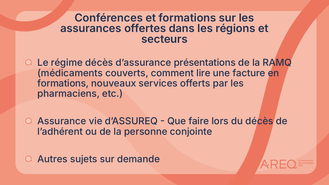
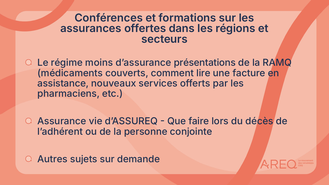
régime décès: décès -> moins (99, 63)
formations: formations -> assistance (63, 83)
